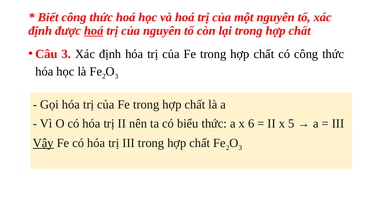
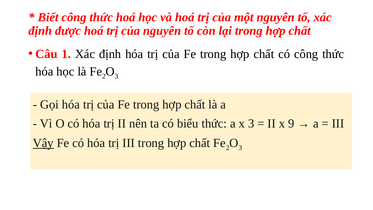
hoá underline: present -> none (94, 31)
Câu 3: 3 -> 1 (66, 54)
x 6: 6 -> 3 (251, 123)
5: 5 -> 9 (291, 123)
